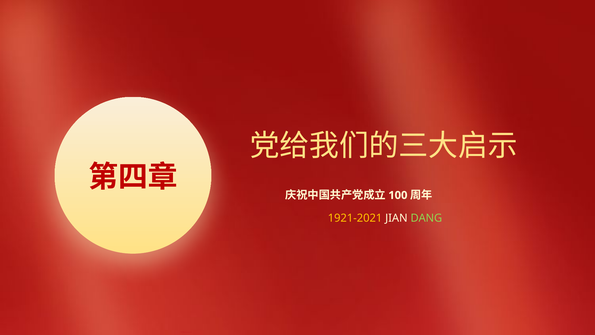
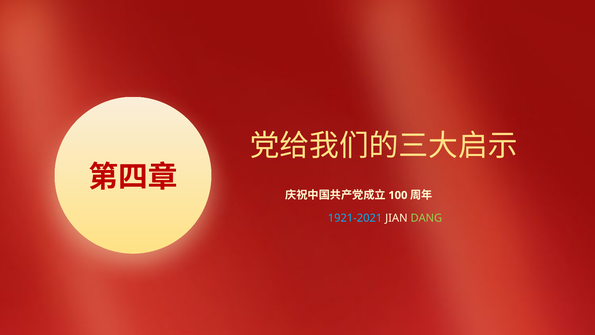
1921-2021 colour: yellow -> light blue (355, 218)
